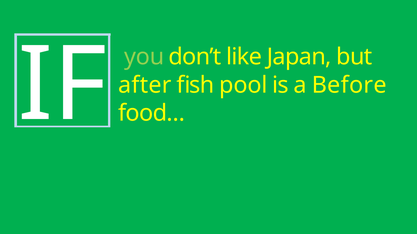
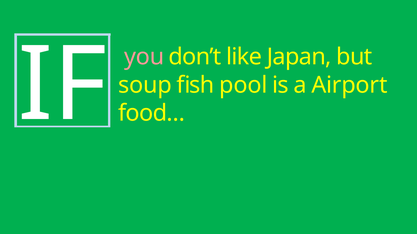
you colour: light green -> pink (144, 57)
after: after -> soup (145, 85)
Before: Before -> Airport (349, 85)
